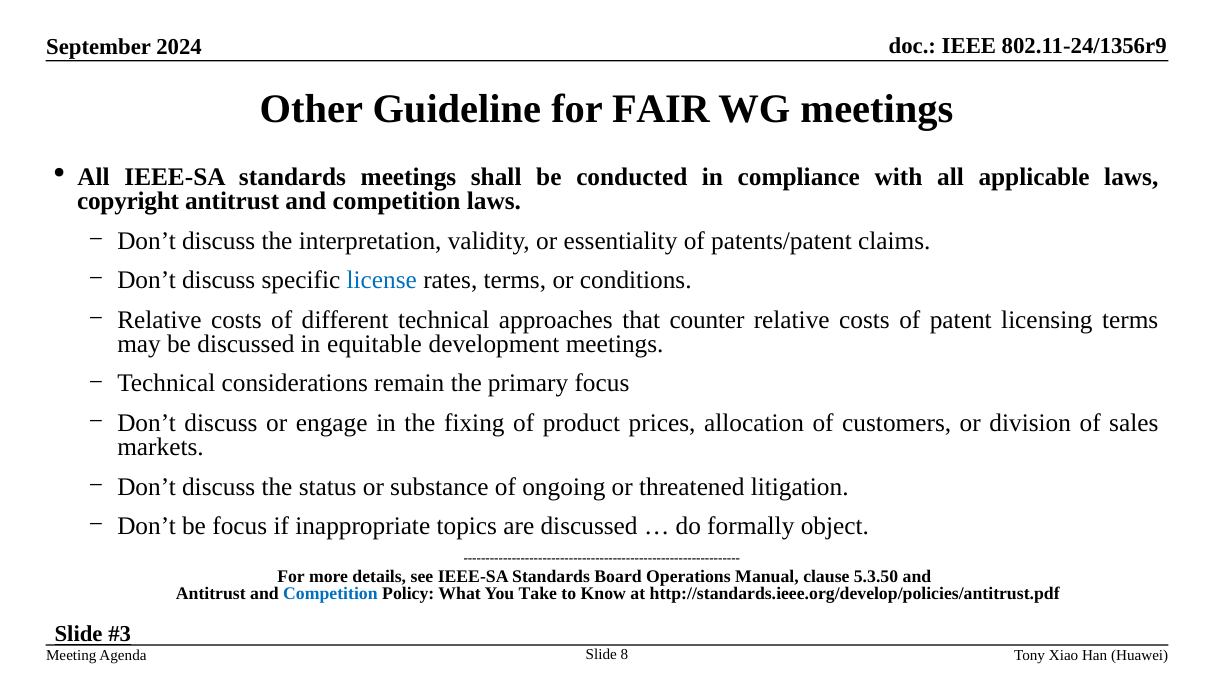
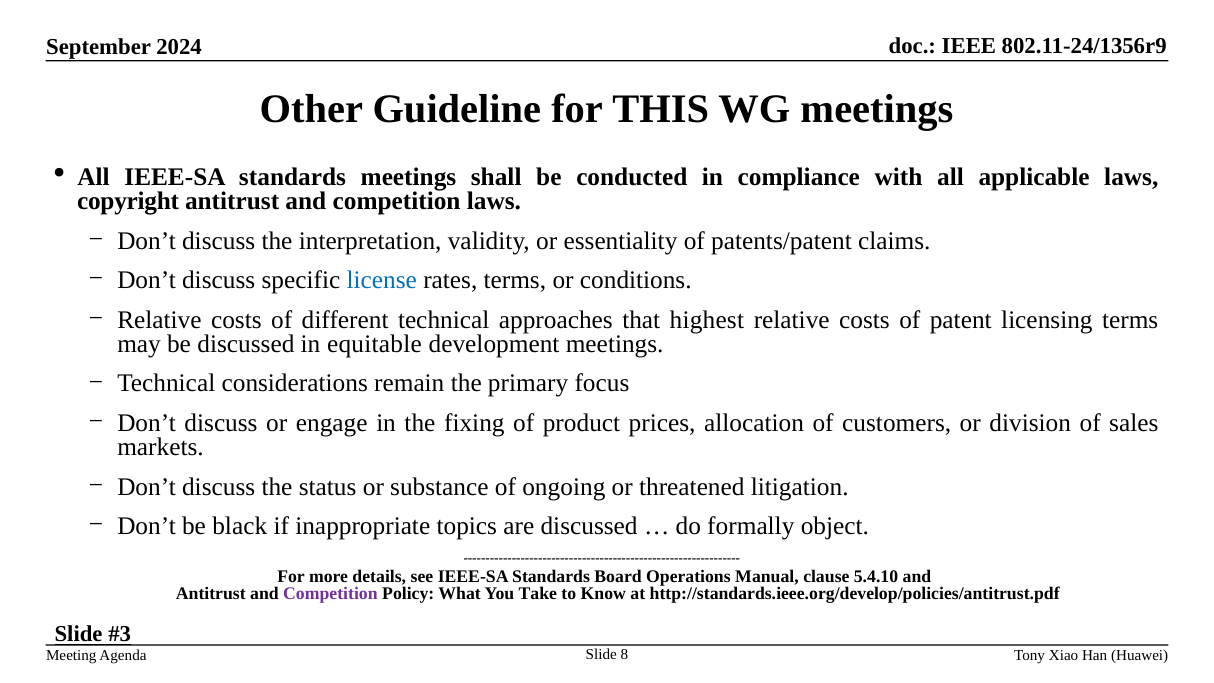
FAIR: FAIR -> THIS (661, 109)
counter: counter -> highest (707, 320)
be focus: focus -> black (240, 526)
5.3.50: 5.3.50 -> 5.4.10 (876, 576)
Competition colour: blue -> purple (330, 593)
